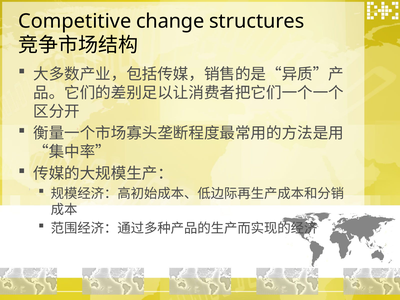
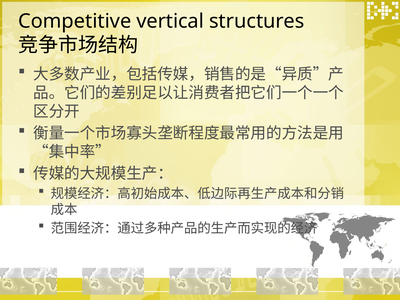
change: change -> vertical (170, 21)
